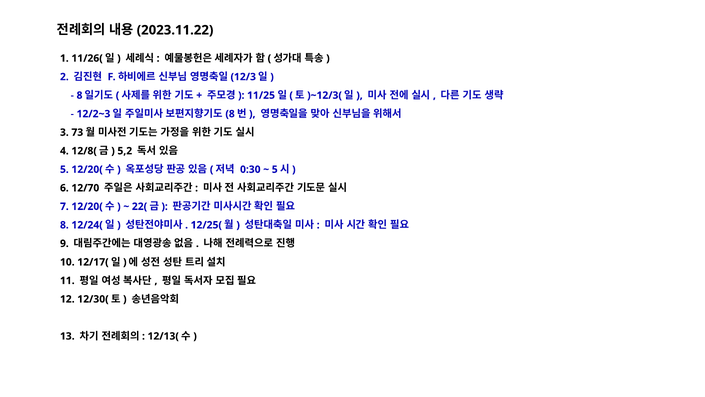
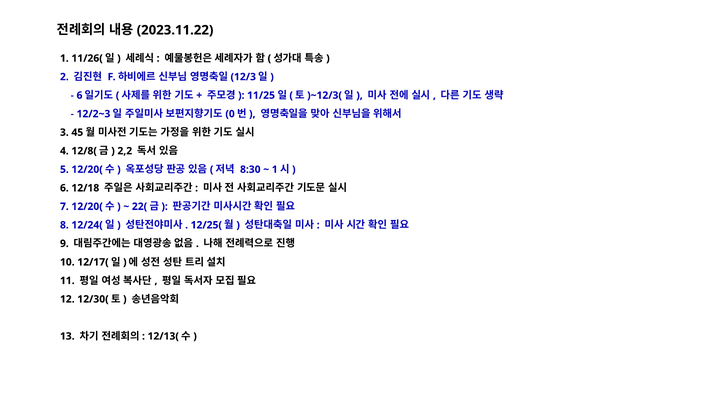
8: 8 -> 6 (80, 95)
8: 8 -> 0 (230, 114)
73: 73 -> 45 (77, 132)
5,2: 5,2 -> 2,2 (125, 151)
0:30: 0:30 -> 8:30 (250, 169)
5: 5 -> 1 (275, 169)
12/70: 12/70 -> 12/18 (85, 188)
